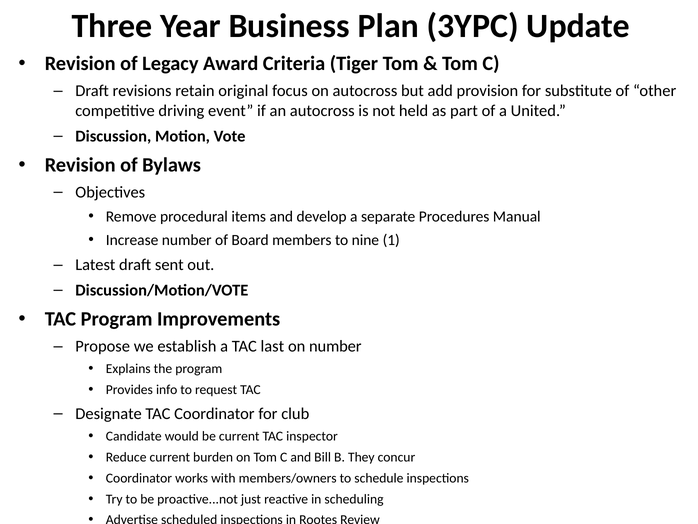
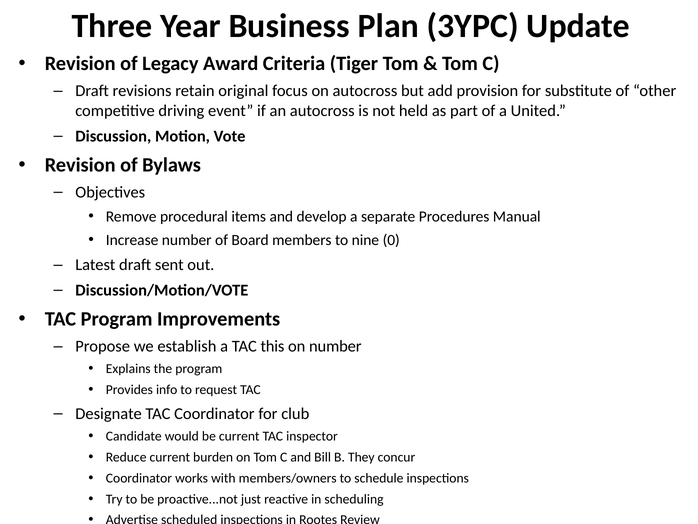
1: 1 -> 0 (391, 240)
last: last -> this (272, 346)
